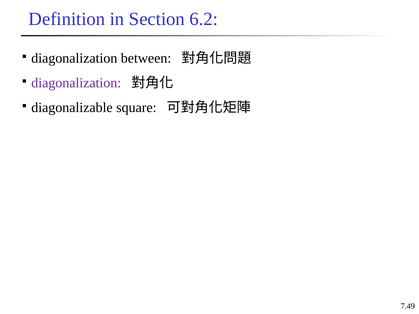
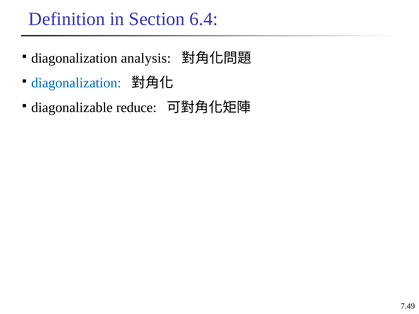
6.2: 6.2 -> 6.4 (204, 19)
between: between -> analysis (146, 58)
diagonalization colour: purple -> blue (76, 83)
square: square -> reduce (136, 107)
